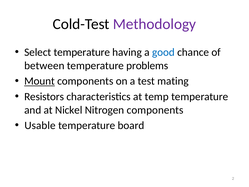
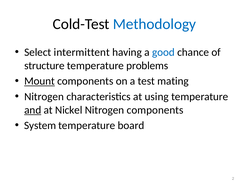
Methodology colour: purple -> blue (154, 24)
Select temperature: temperature -> intermittent (82, 52)
between: between -> structure (44, 66)
Resistors: Resistors -> Nitrogen (44, 97)
temp: temp -> using (157, 97)
and underline: none -> present (33, 110)
Usable: Usable -> System (40, 125)
